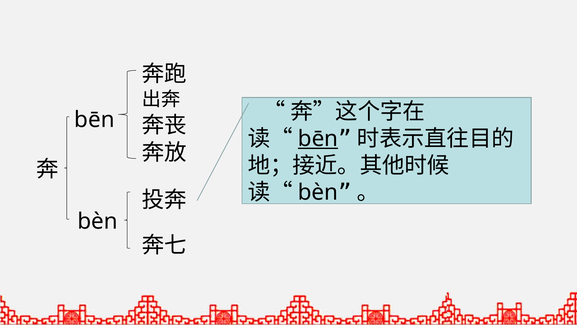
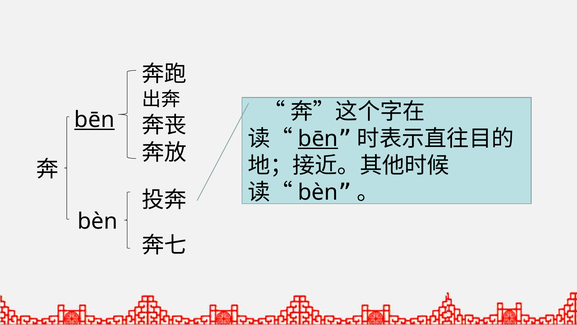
bēn underline: none -> present (94, 120)
